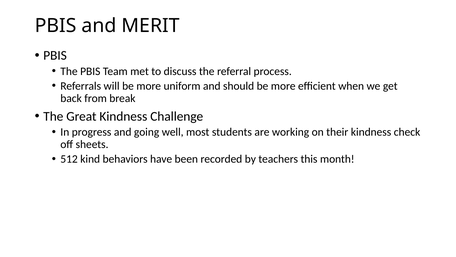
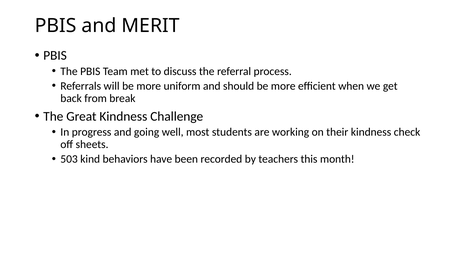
512: 512 -> 503 (69, 159)
